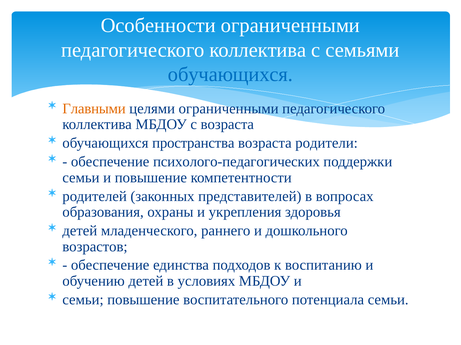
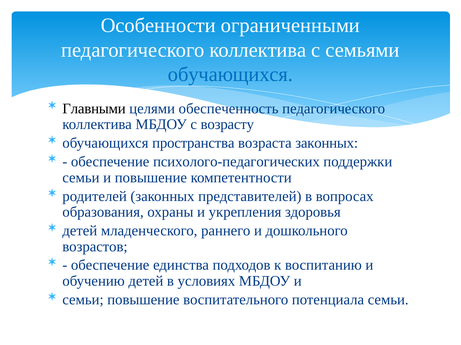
Главными colour: orange -> black (94, 109)
целями ограниченными: ограниченными -> обеспеченность (229, 109)
с возраста: возраста -> возрасту (227, 125)
возраста родители: родители -> законных (327, 143)
